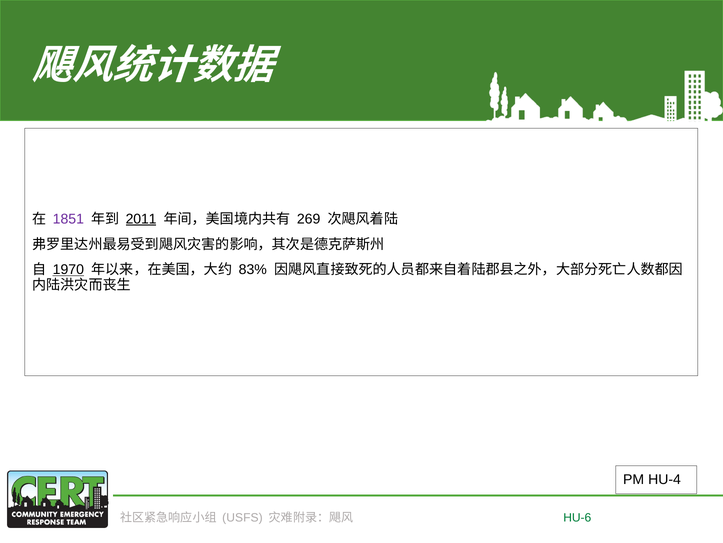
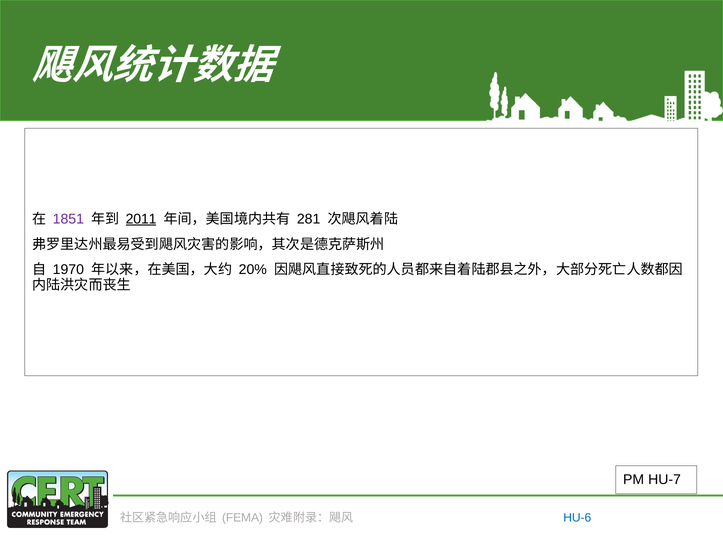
269: 269 -> 281 (309, 219)
1970 underline: present -> none (68, 269)
83%: 83% -> 20% (253, 269)
HU-4: HU-4 -> HU-7 (665, 479)
USFS: USFS -> FEMA (243, 517)
HU-6 colour: green -> blue (577, 517)
